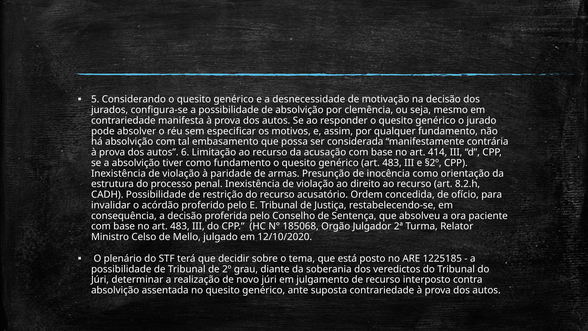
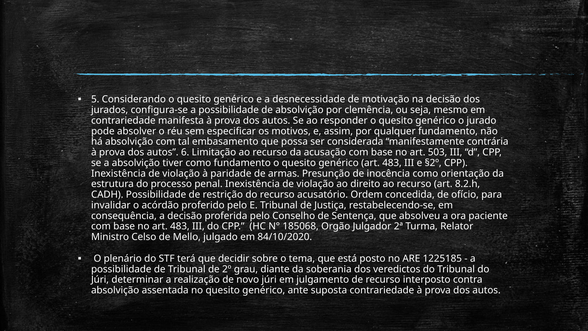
414: 414 -> 503 (438, 152)
12/10/2020: 12/10/2020 -> 84/10/2020 (285, 237)
